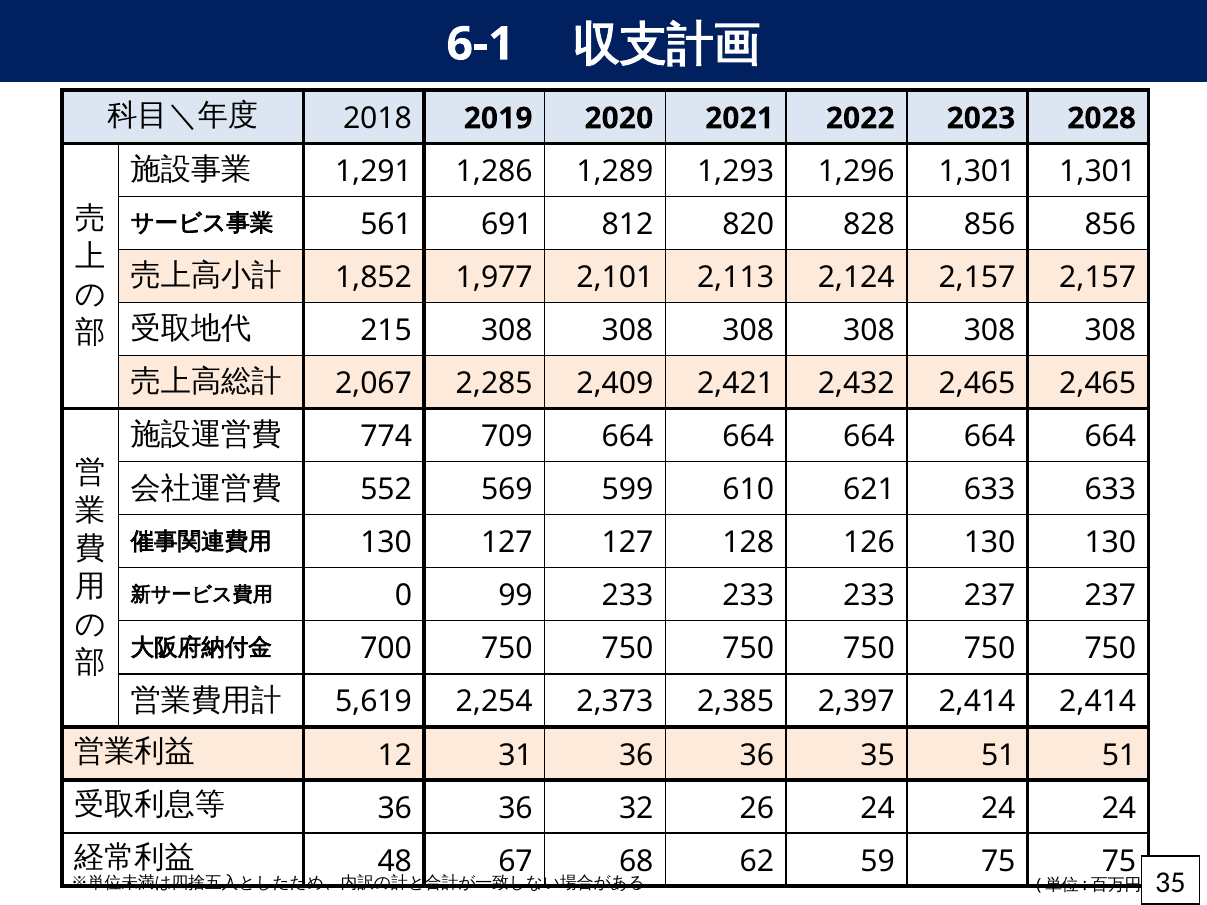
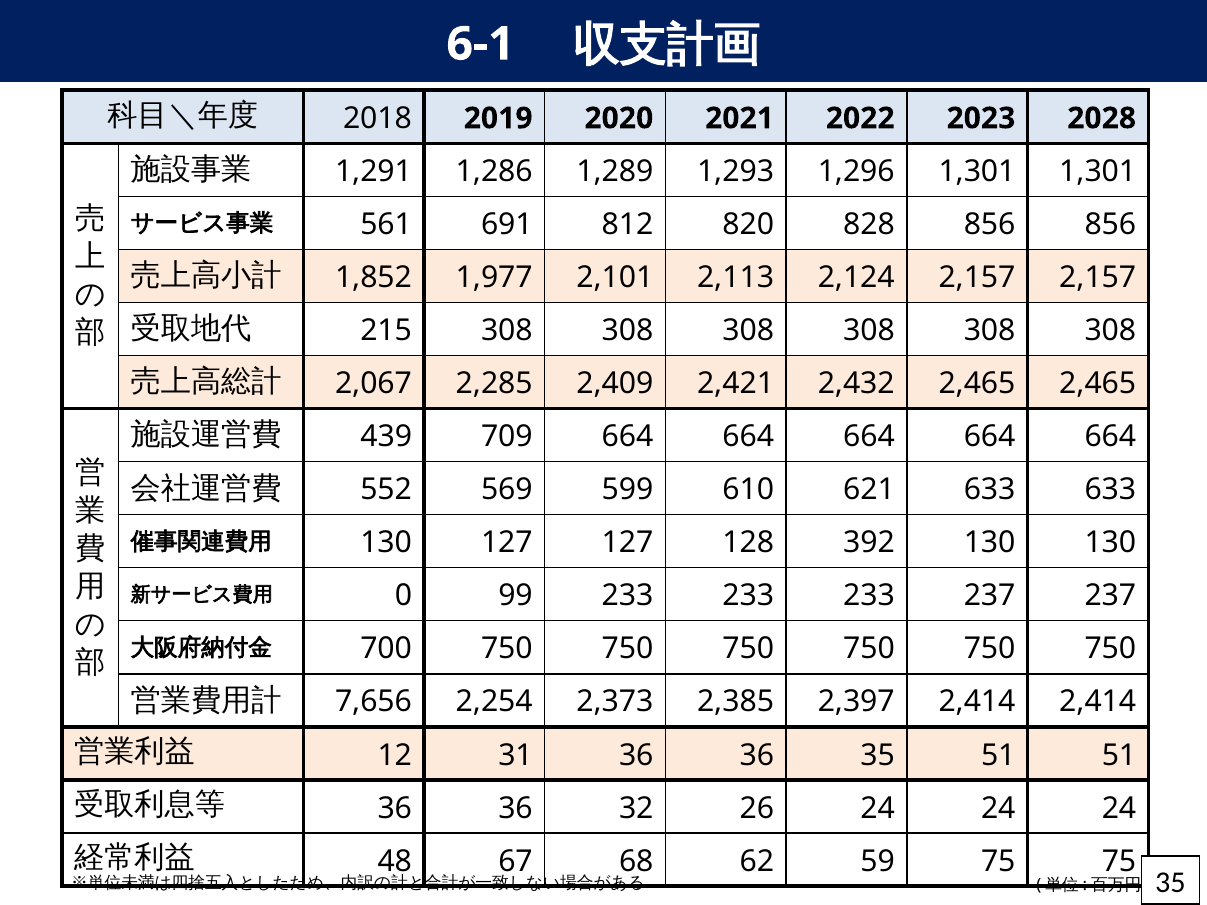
774: 774 -> 439 (386, 437)
126: 126 -> 392 (869, 543)
5,619: 5,619 -> 7,656 (373, 702)
